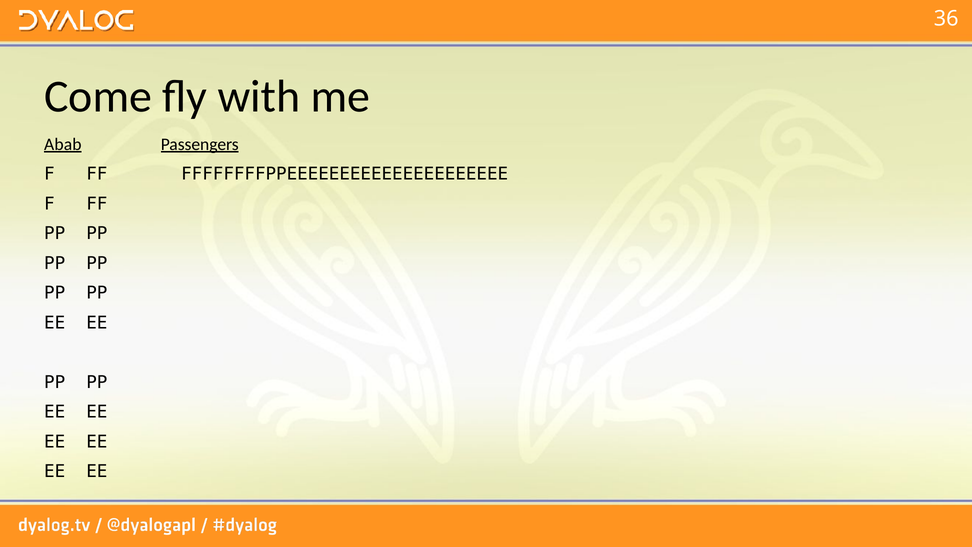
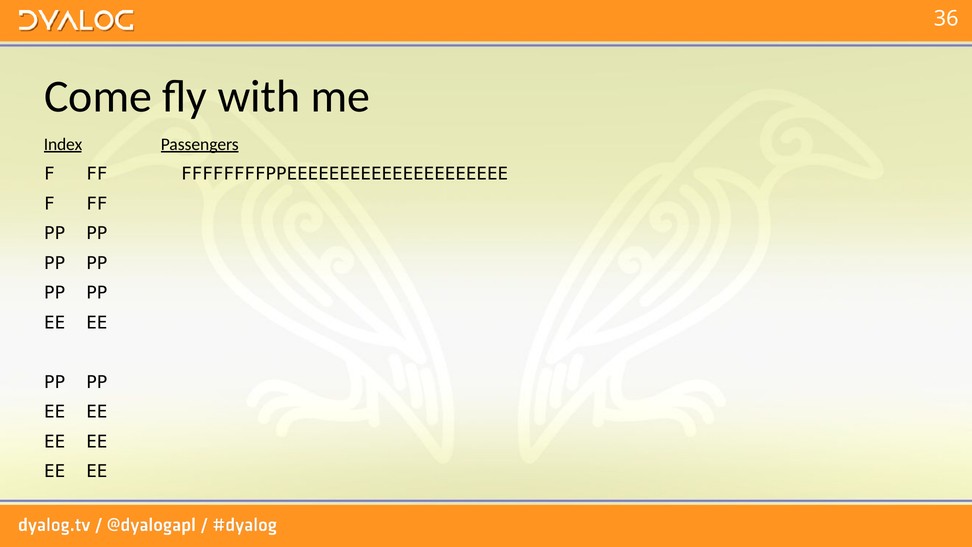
Abab: Abab -> Index (63, 144)
